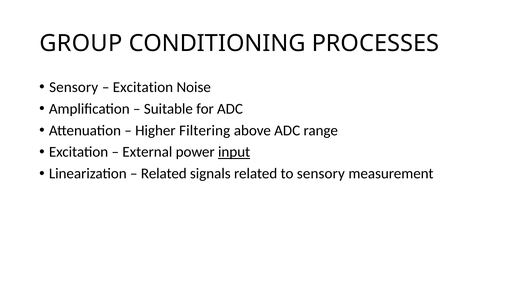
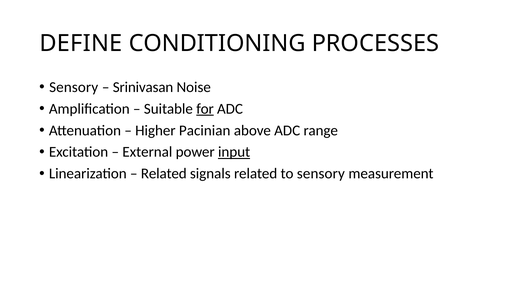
GROUP: GROUP -> DEFINE (81, 43)
Excitation: Excitation -> Srinivasan (143, 87)
for underline: none -> present (205, 109)
Filtering: Filtering -> Pacinian (205, 130)
